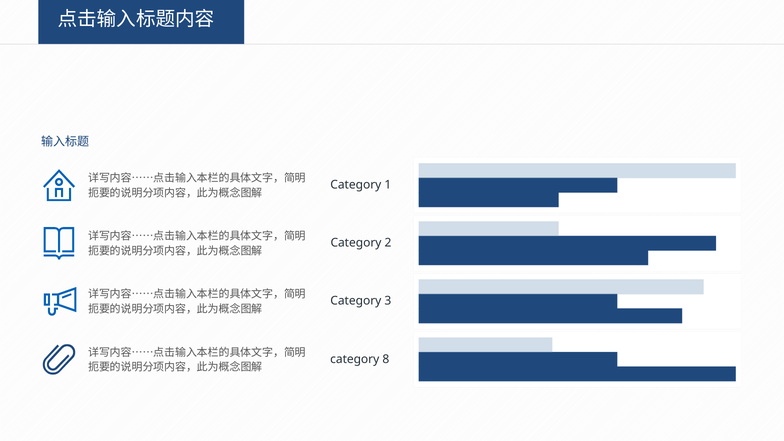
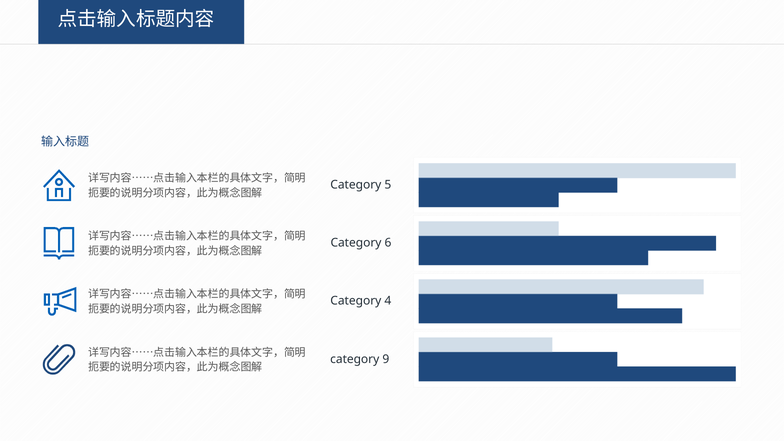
1: 1 -> 5 (388, 185)
2: 2 -> 6 (388, 243)
3: 3 -> 4 (388, 301)
8: 8 -> 9 (386, 359)
